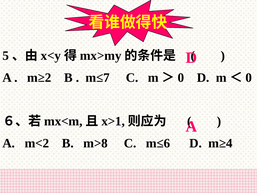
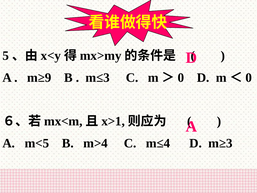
m≥2: m≥2 -> m≥9 (39, 77)
m≤7: m≤7 -> m≤3 (98, 77)
m<2: m<2 -> m<5 (37, 143)
m>8: m>8 -> m>4 (96, 143)
m≤6: m≤6 -> m≤4 (158, 143)
m≥4: m≥4 -> m≥3 (220, 143)
